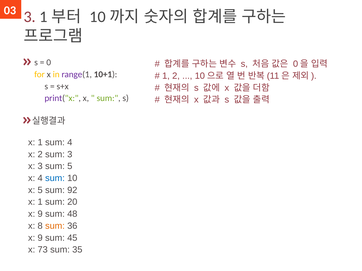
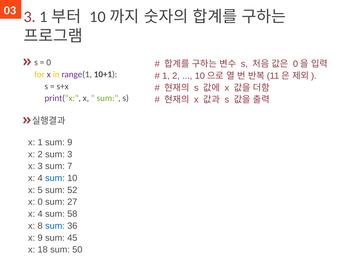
sum 4: 4 -> 9 (70, 143)
sum 5: 5 -> 7 (70, 167)
92: 92 -> 52 (72, 190)
1: 1 -> 0 (40, 202)
20: 20 -> 27 (72, 202)
9: 9 -> 4 (40, 214)
48: 48 -> 58 (72, 214)
sum colour: orange -> blue (55, 226)
73: 73 -> 18 (43, 250)
35: 35 -> 50 (77, 250)
